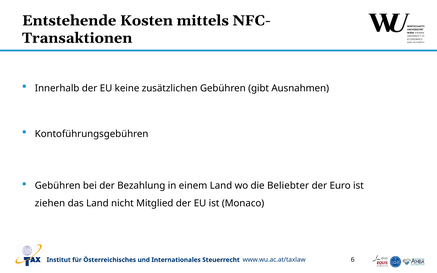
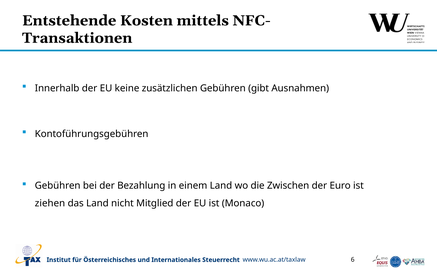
Beliebter: Beliebter -> Zwischen (288, 186)
